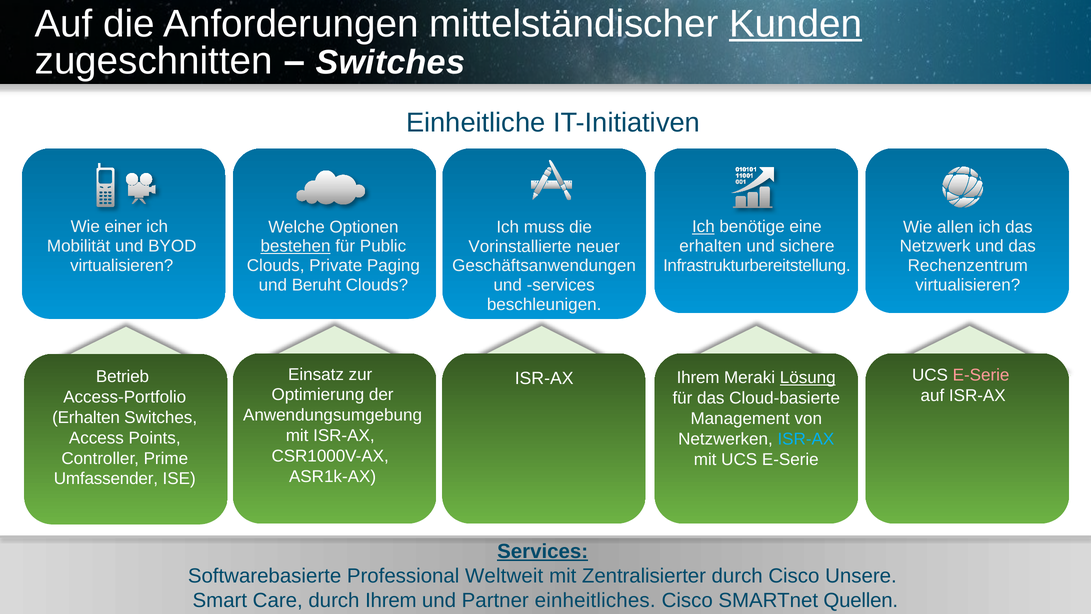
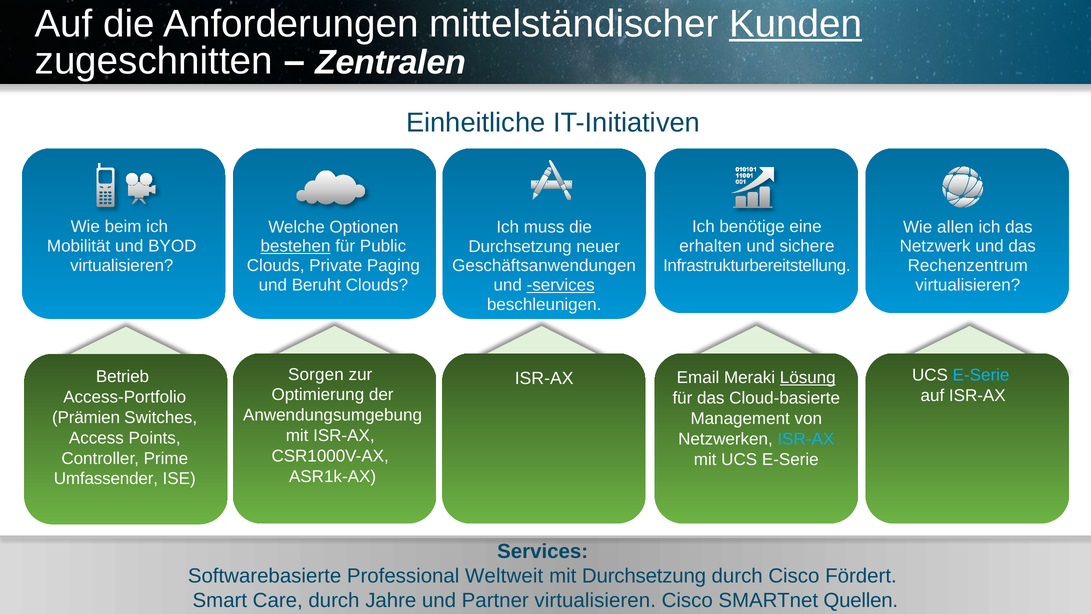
Switches: Switches -> Zentralen (391, 62)
einer: einer -> beim (123, 227)
Ich underline: present -> none (703, 227)
Vorinstallierte: Vorinstallierte -> Durchsetzung (520, 246)
services underline: none -> present (561, 285)
Einsatz: Einsatz -> Sorgen (316, 374)
E-Serie colour: pink -> light blue (981, 375)
ISR-AX Ihrem: Ihrem -> Email (698, 378)
Erhalten: Erhalten -> Prämien (86, 417)
Services underline: present -> none (543, 551)
mit Zentralisierter: Zentralisierter -> Durchsetzung (644, 576)
Unsere: Unsere -> Fördert (861, 576)
durch Ihrem: Ihrem -> Jahre (391, 600)
Partner einheitliches: einheitliches -> virtualisieren (595, 600)
